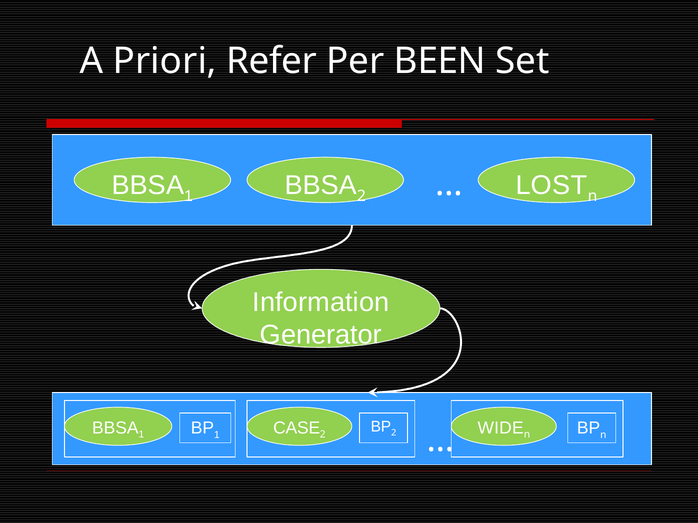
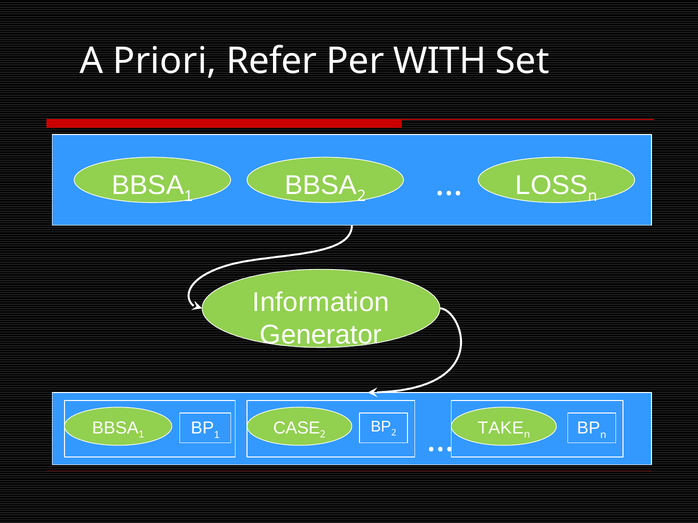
BEEN: BEEN -> WITH (440, 61)
LOST: LOST -> LOSS (552, 186)
WIDE: WIDE -> TAKE (501, 428)
